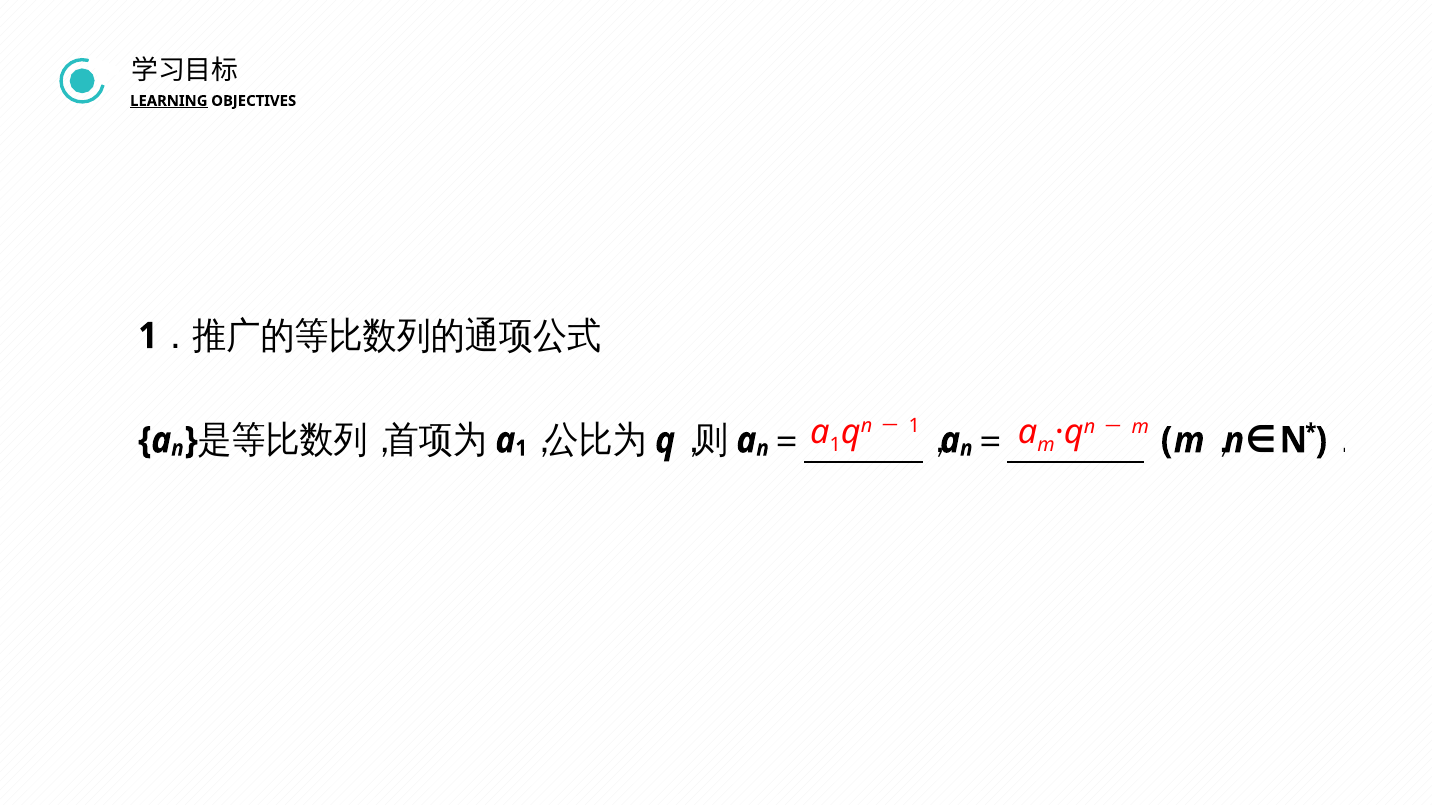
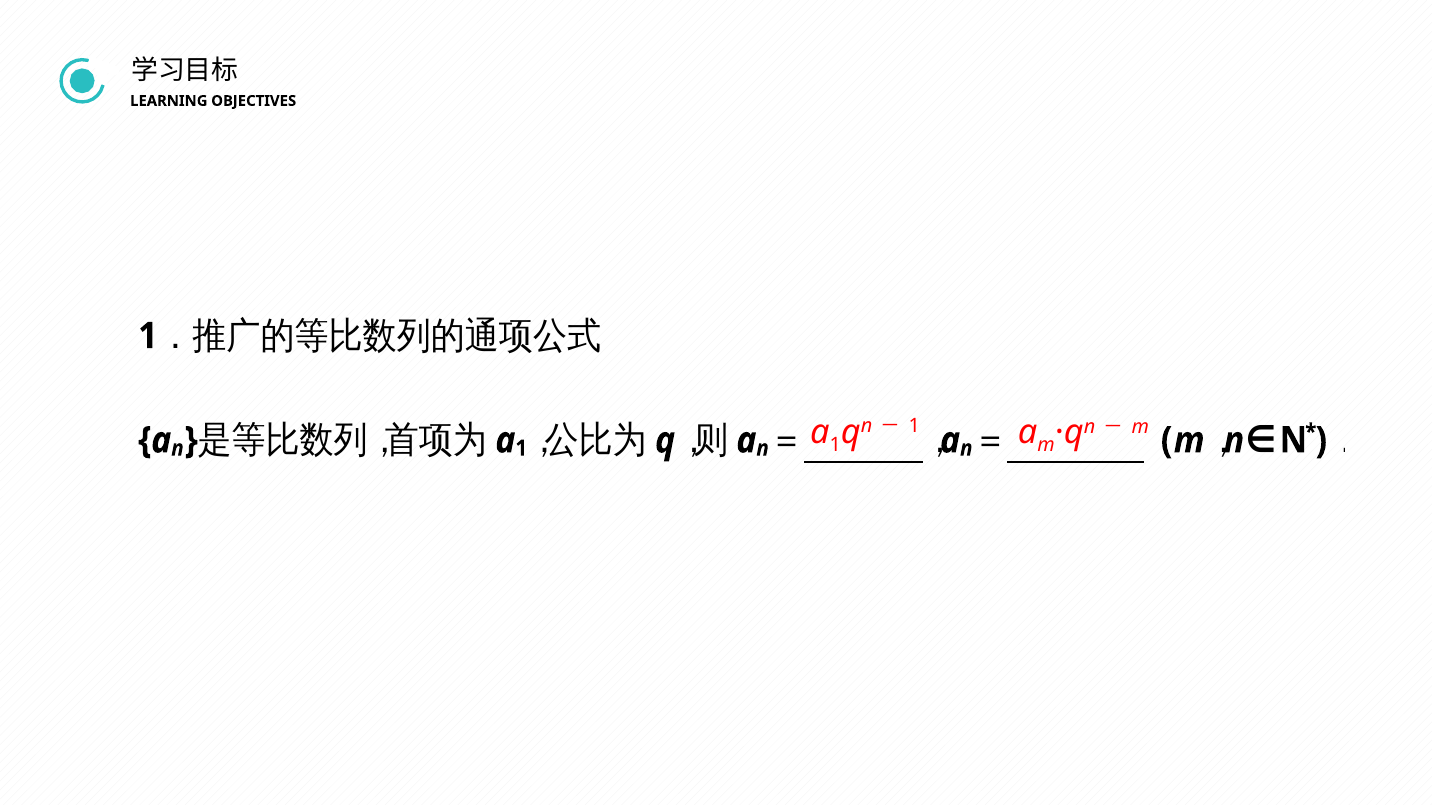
LEARNING underline: present -> none (169, 101)
